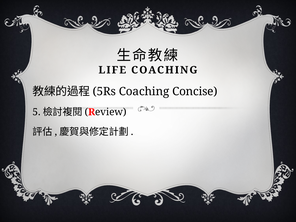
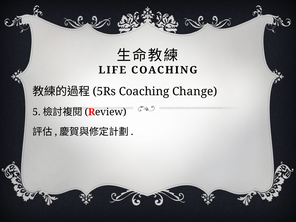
Concise: Concise -> Change (195, 91)
